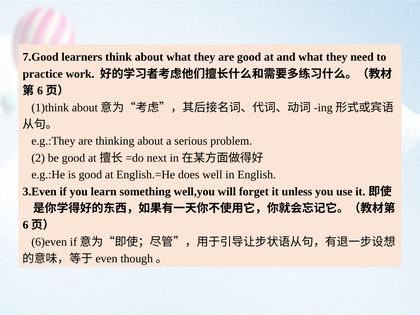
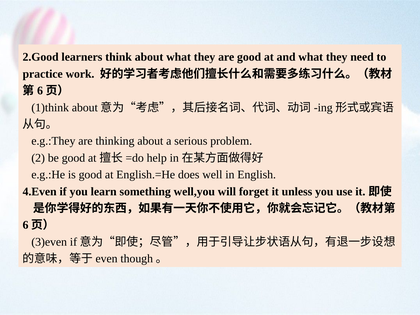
7.Good: 7.Good -> 2.Good (41, 57)
next: next -> help (157, 158)
3.Even: 3.Even -> 4.Even (40, 192)
6)even: 6)even -> 3)even (49, 242)
